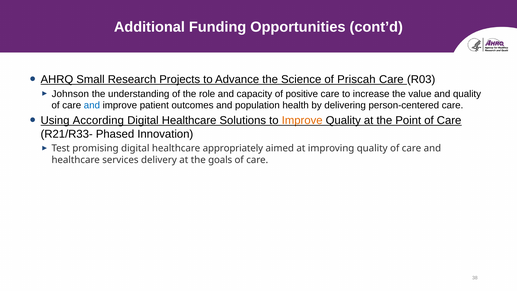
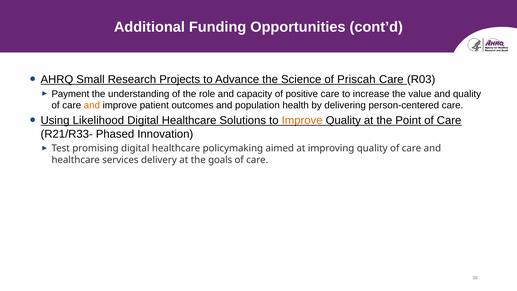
Johnson: Johnson -> Payment (70, 94)
and colour: blue -> orange (92, 105)
According: According -> Likelihood (98, 120)
appropriately: appropriately -> policymaking (233, 148)
